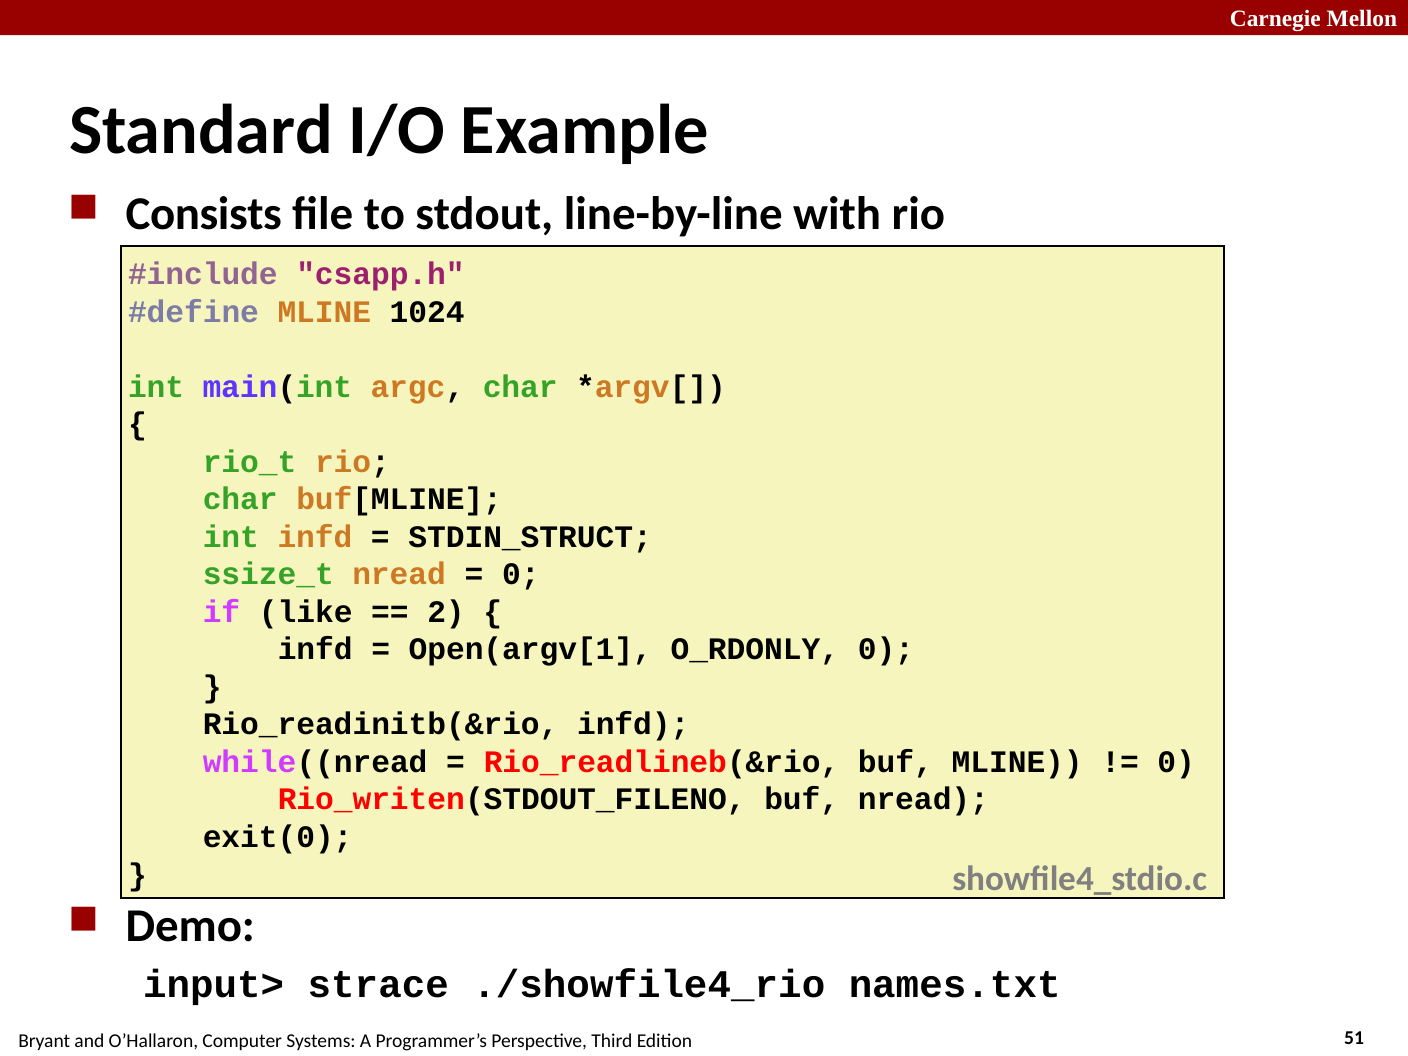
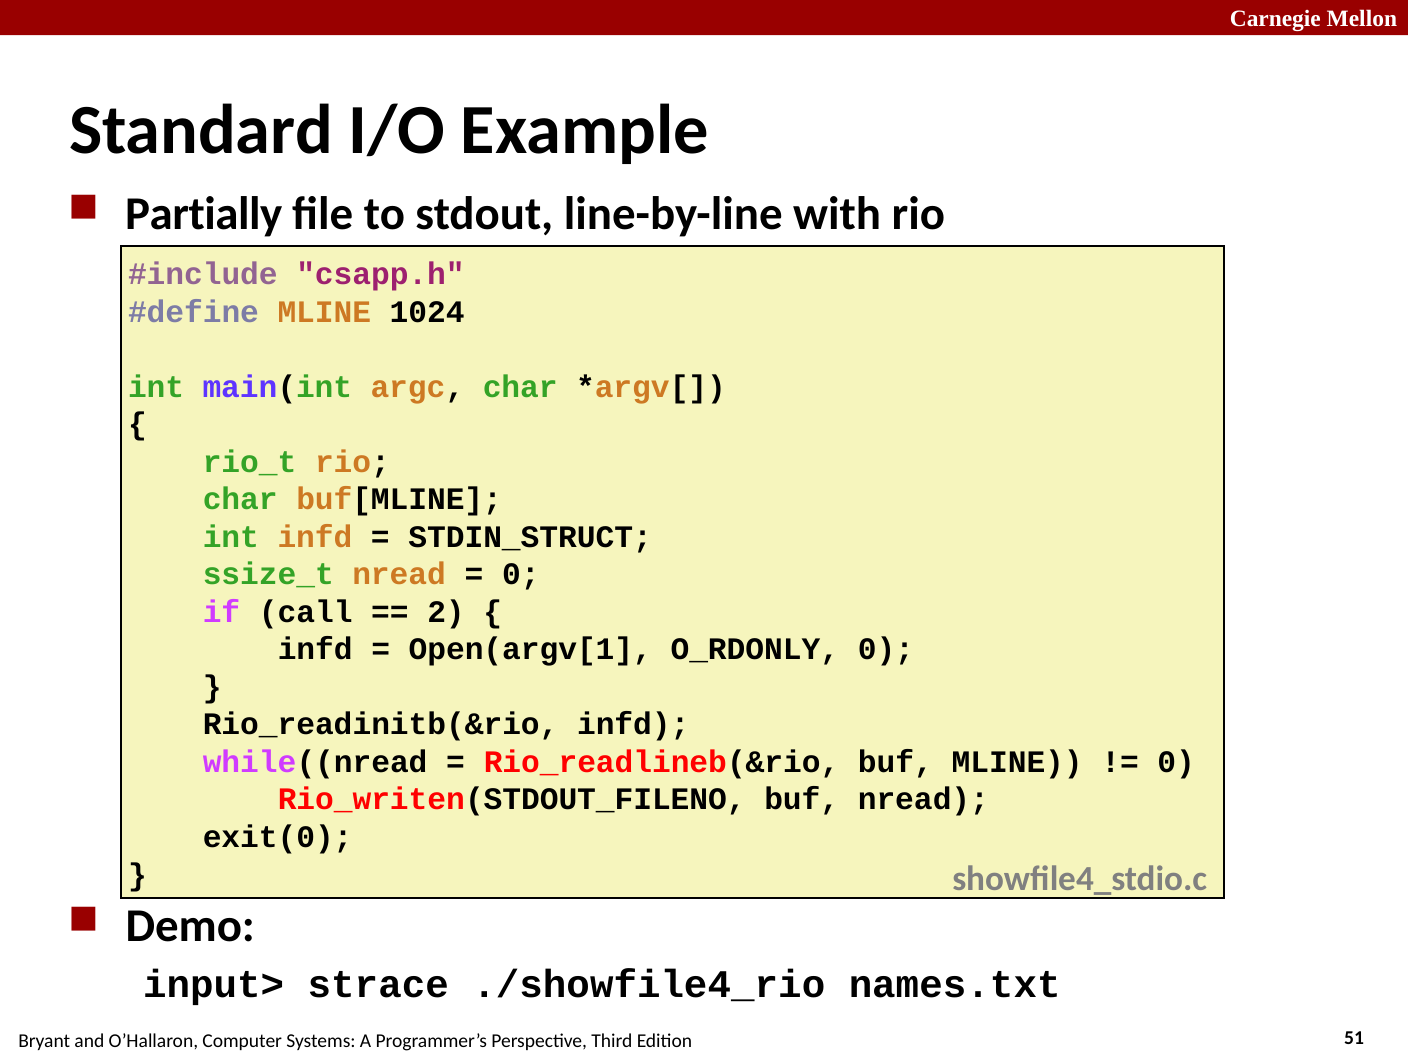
Consists: Consists -> Partially (204, 214)
like: like -> call (306, 612)
